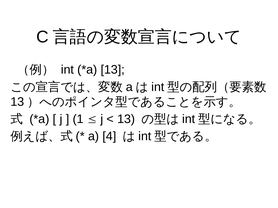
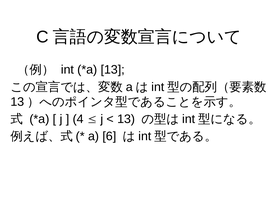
1: 1 -> 4 (78, 119)
4: 4 -> 6 (109, 137)
